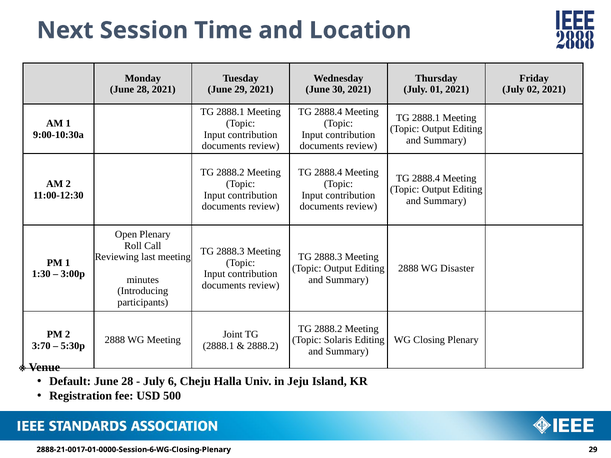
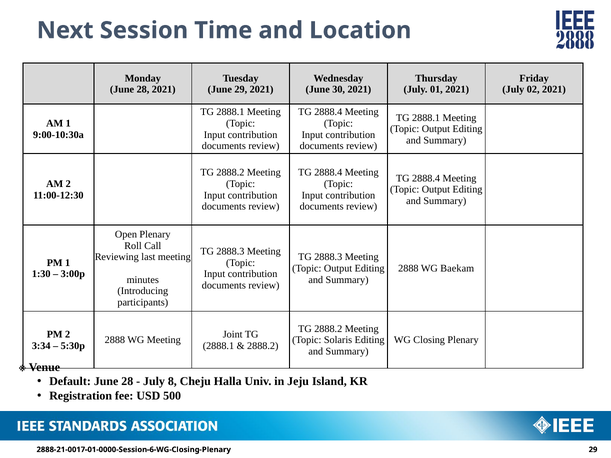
Disaster: Disaster -> Baekam (457, 269)
3:70: 3:70 -> 3:34 (41, 346)
6: 6 -> 8 (172, 382)
